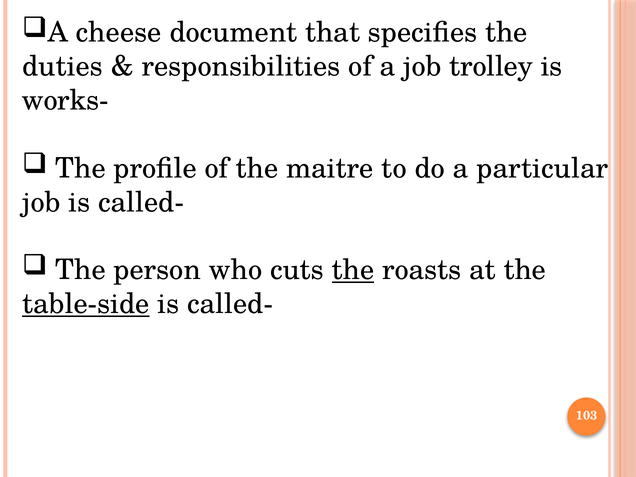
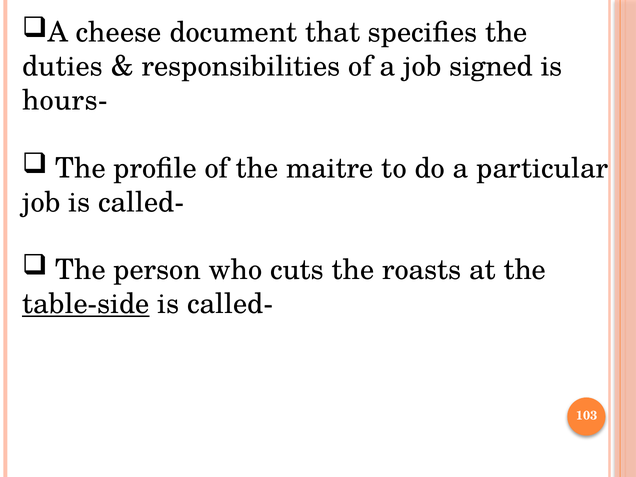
trolley: trolley -> signed (491, 67)
works-: works- -> hours- (65, 101)
the underline: present -> none (353, 270)
